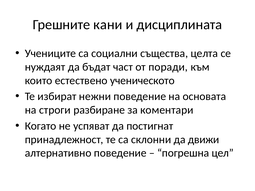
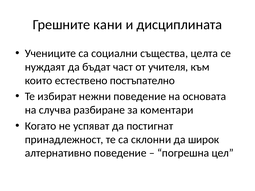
поради: поради -> учителя (168, 67)
ученическото: ученическото -> постъпателно (142, 81)
строги: строги -> случва (55, 110)
движи: движи -> широк (204, 140)
